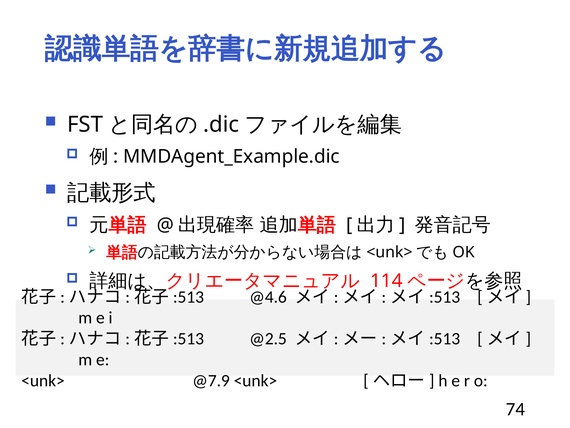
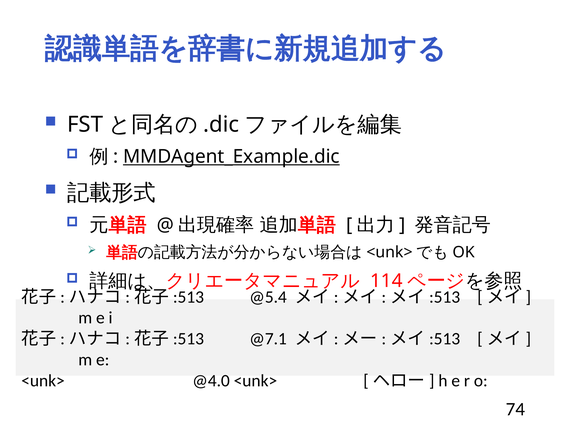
MMDAgent_Example.dic underline: none -> present (231, 156)
@4.6: @4.6 -> @5.4 (268, 297)
@2.5: @2.5 -> @7.1 (268, 338)
@7.9: @7.9 -> @4.0 (211, 380)
